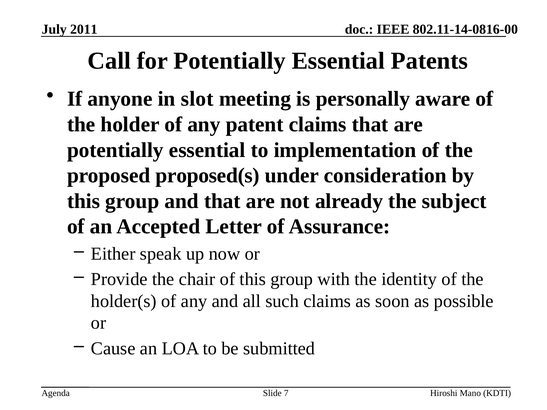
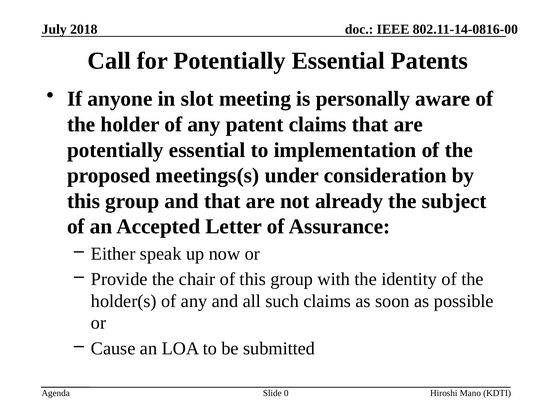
2011: 2011 -> 2018 (84, 29)
proposed(s: proposed(s -> meetings(s (207, 176)
7: 7 -> 0 (286, 393)
